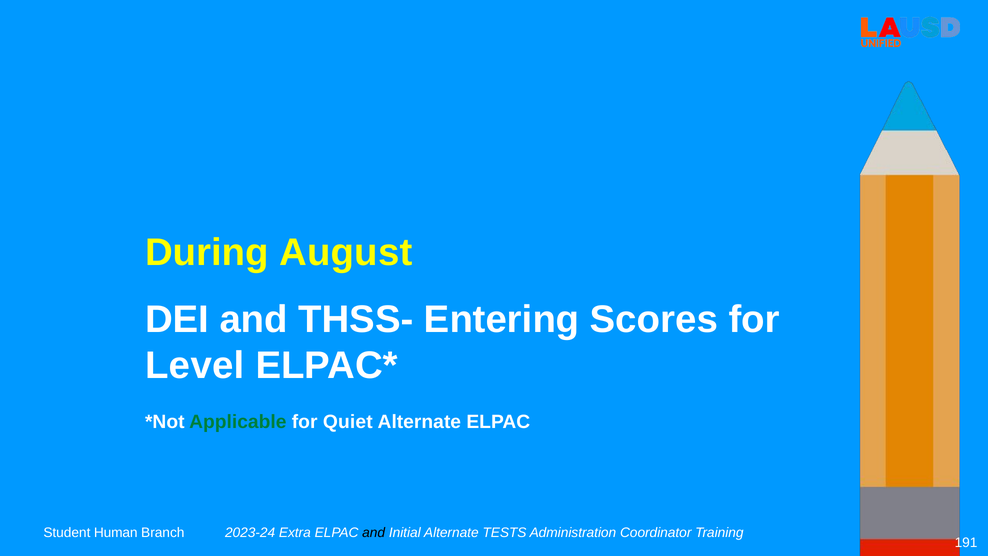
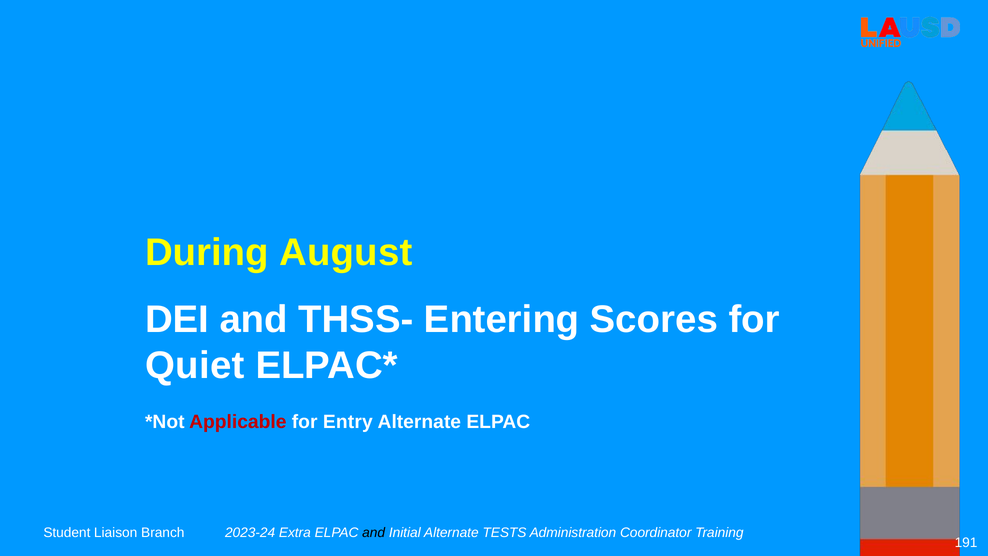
Level: Level -> Quiet (195, 365)
Applicable colour: green -> red (238, 422)
Quiet: Quiet -> Entry (348, 422)
Human: Human -> Liaison (116, 533)
